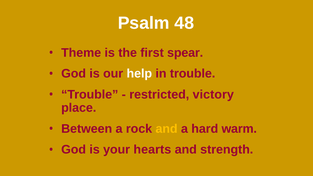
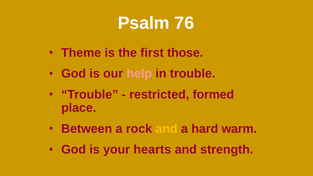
48: 48 -> 76 (184, 23)
spear: spear -> those (185, 53)
help colour: white -> pink (139, 74)
victory: victory -> formed (213, 95)
